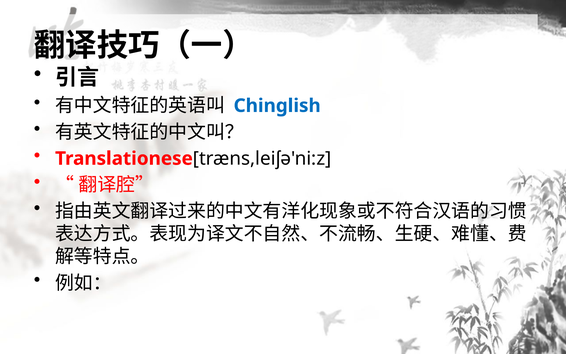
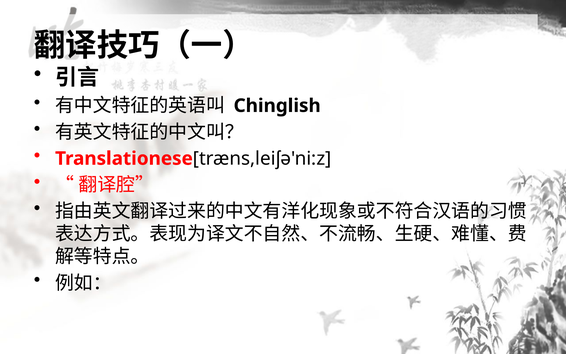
Chinglish colour: blue -> black (277, 106)
